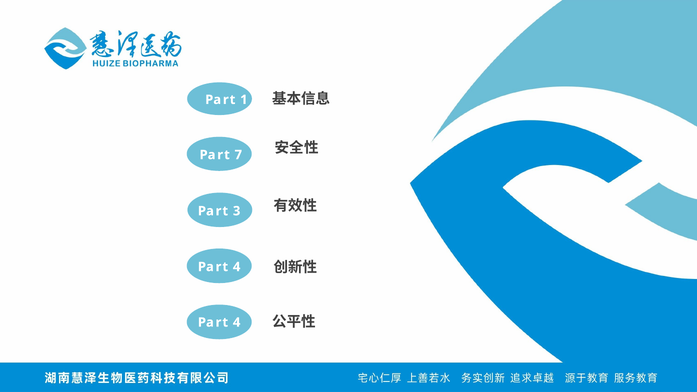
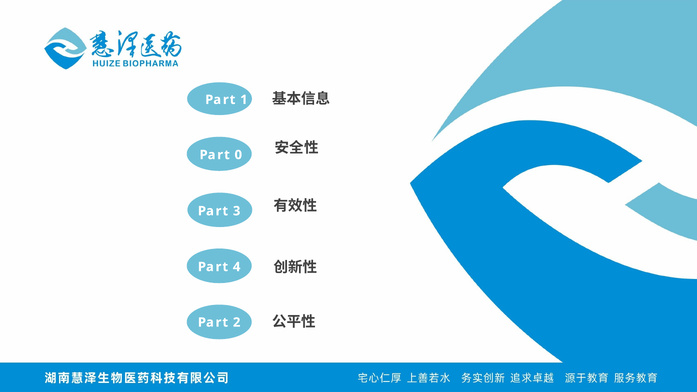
7: 7 -> 0 (238, 155)
4: 4 -> 2 (237, 322)
